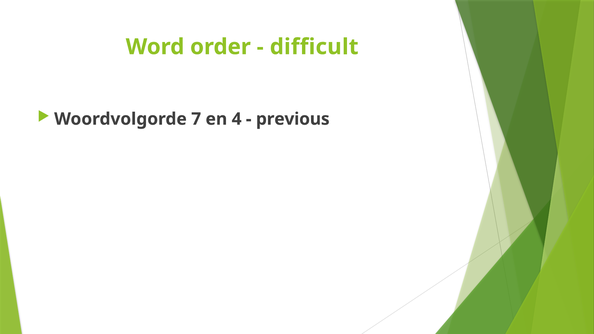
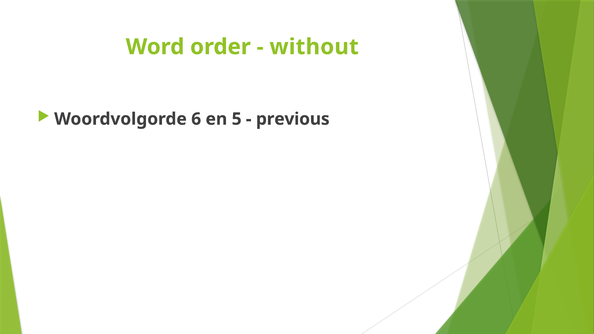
difficult: difficult -> without (314, 47)
7: 7 -> 6 (196, 119)
4: 4 -> 5 (237, 119)
